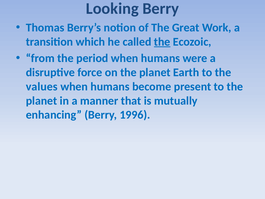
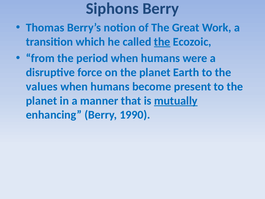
Looking: Looking -> Siphons (112, 9)
mutually underline: none -> present (176, 101)
1996: 1996 -> 1990 (135, 115)
